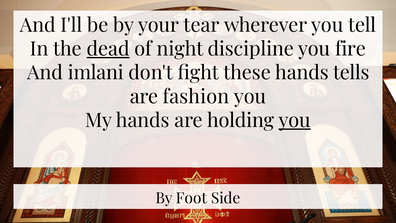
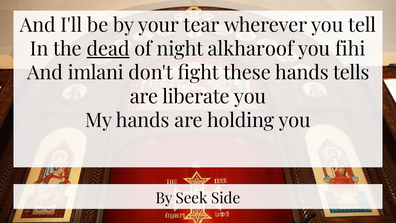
discipline: discipline -> alkharoof (251, 49)
fire: fire -> fihi (350, 49)
fashion: fashion -> liberate (196, 97)
you underline: present -> none (295, 120)
Foot: Foot -> Seek (192, 198)
